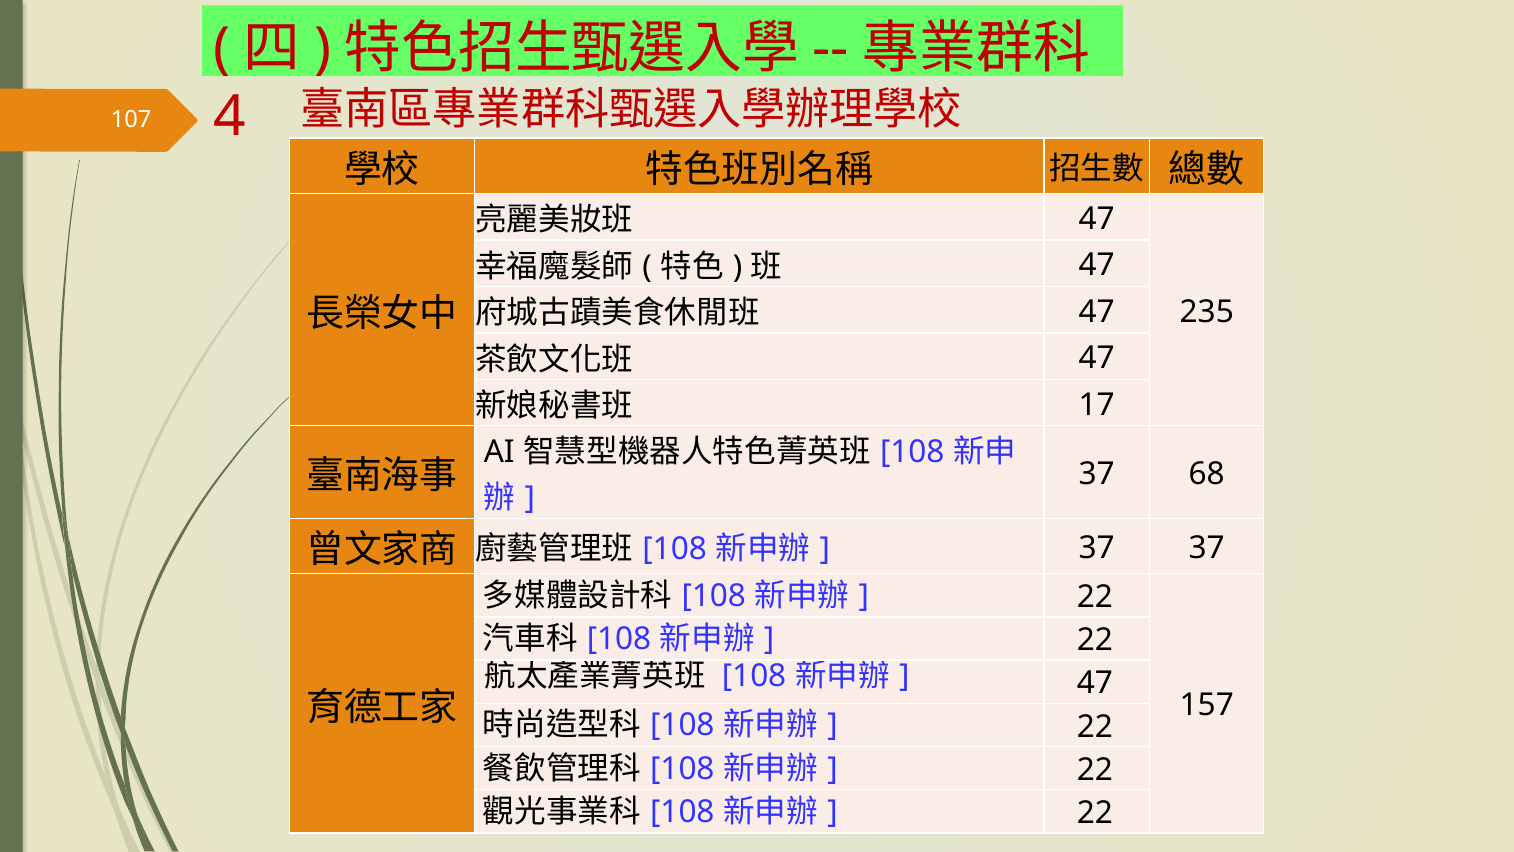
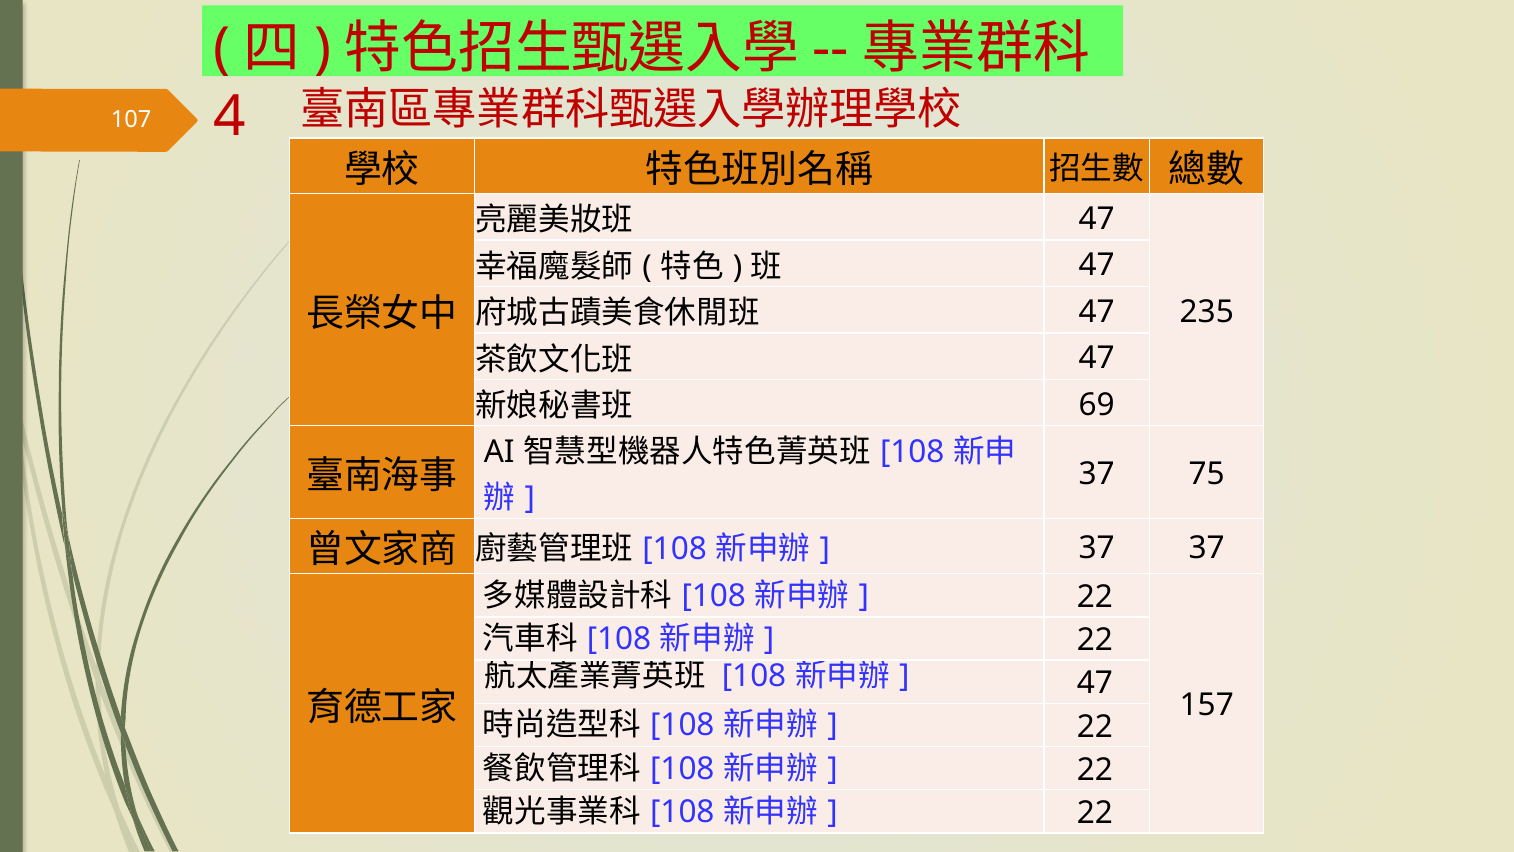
17: 17 -> 69 (1097, 404)
68: 68 -> 75 (1207, 474)
